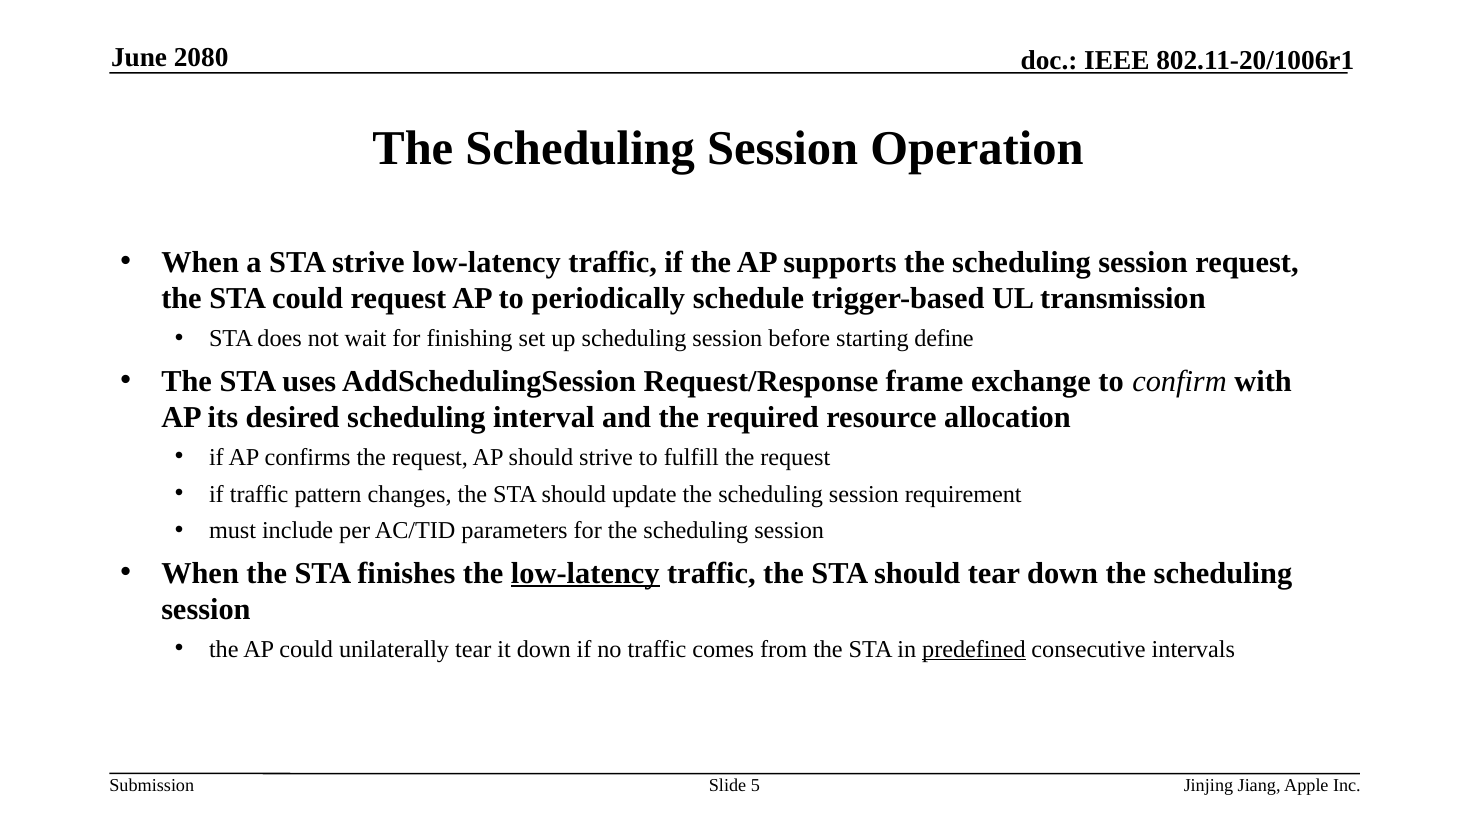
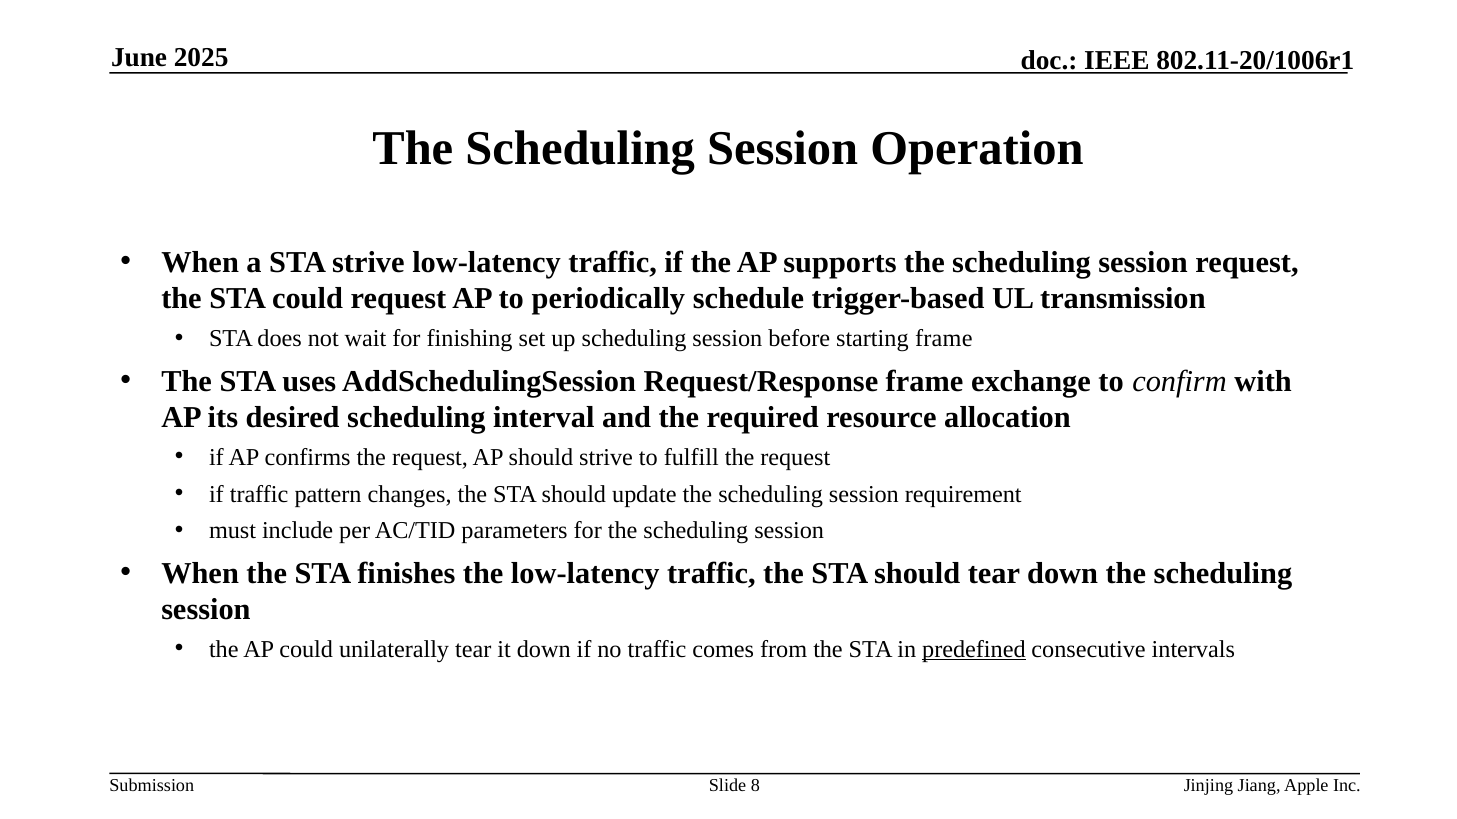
2080: 2080 -> 2025 (201, 58)
starting define: define -> frame (944, 339)
low-latency underline: present -> none (585, 573)
5: 5 -> 8 (755, 786)
